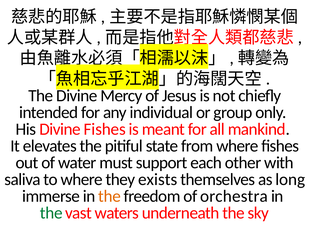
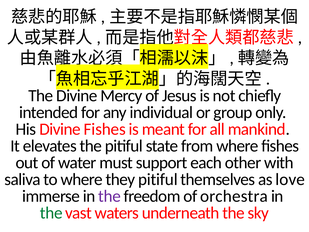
they exists: exists -> pitiful (158, 179)
long: long -> love (290, 179)
the colour: orange -> purple (110, 196)
